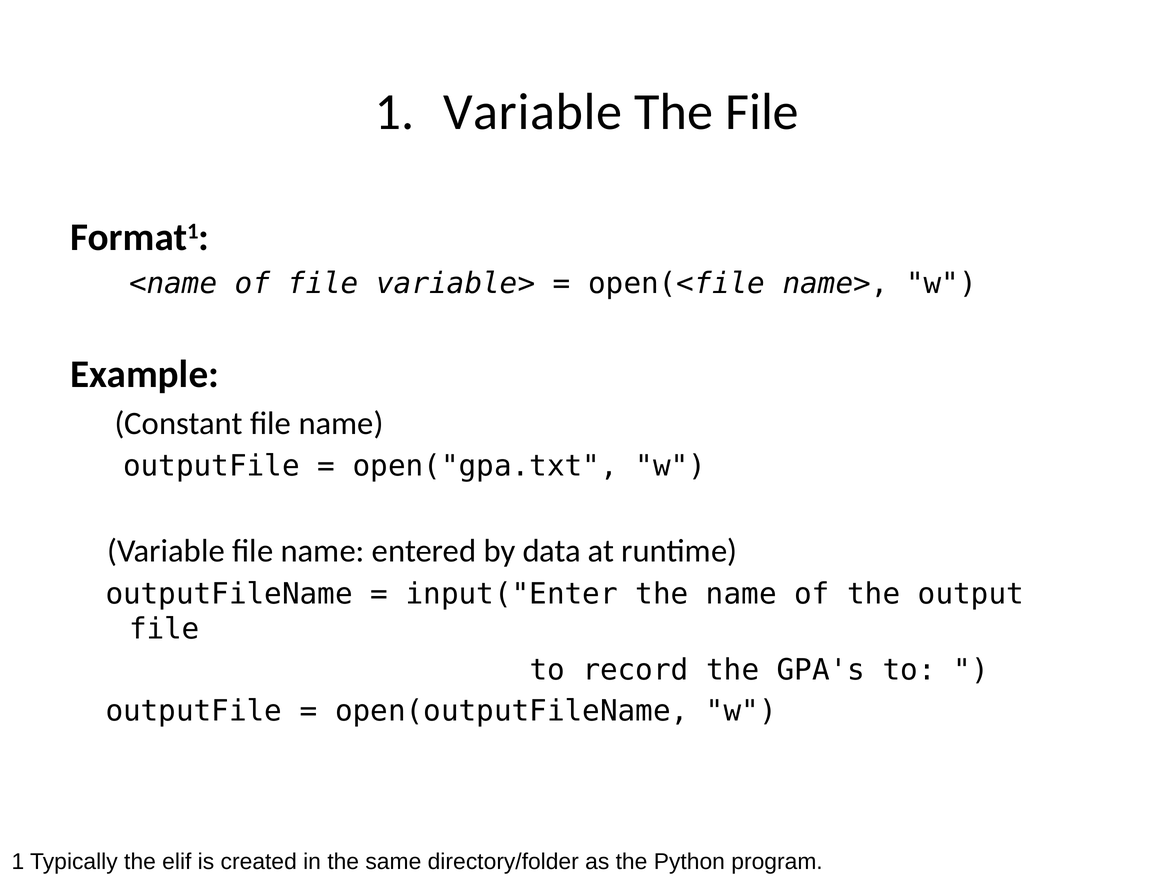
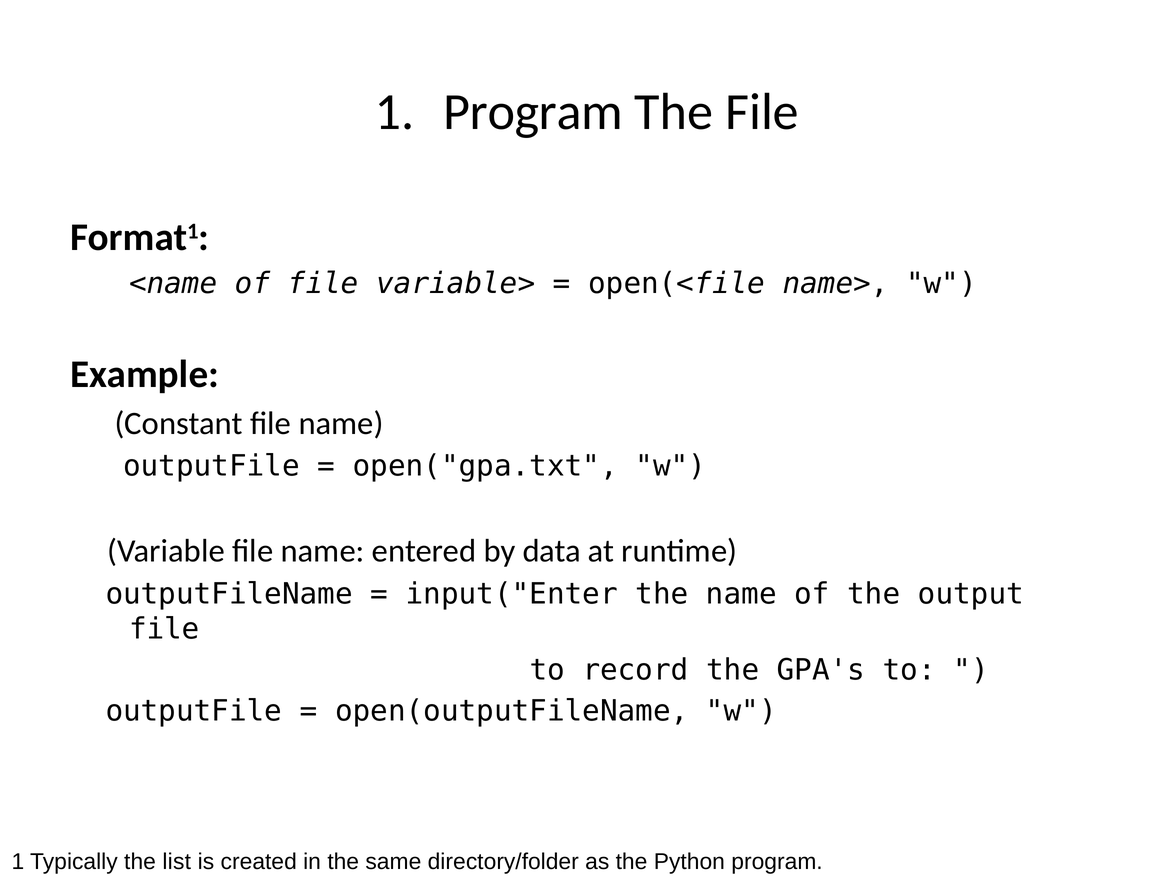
1 Variable: Variable -> Program (533, 112)
elif: elif -> list (177, 862)
